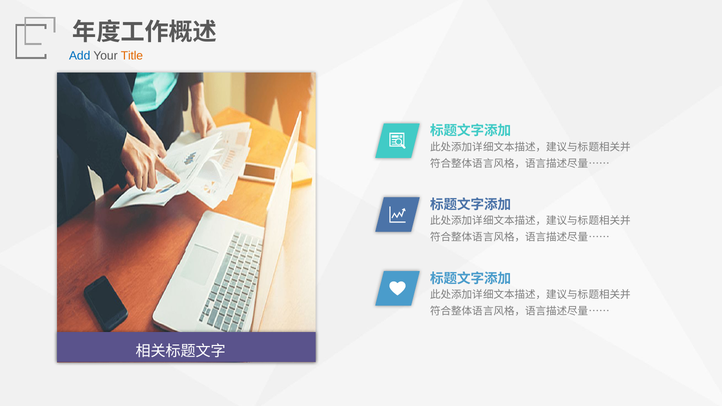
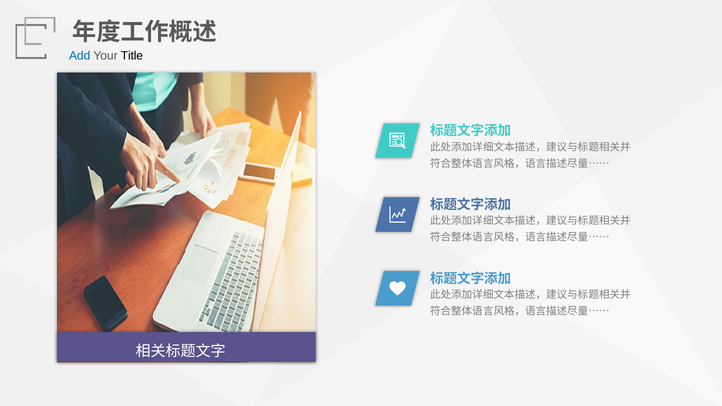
Title colour: orange -> black (132, 56)
